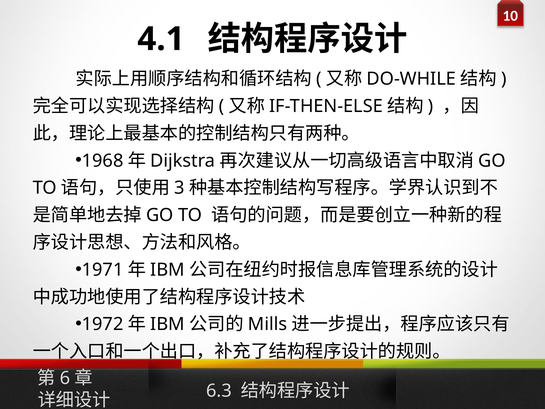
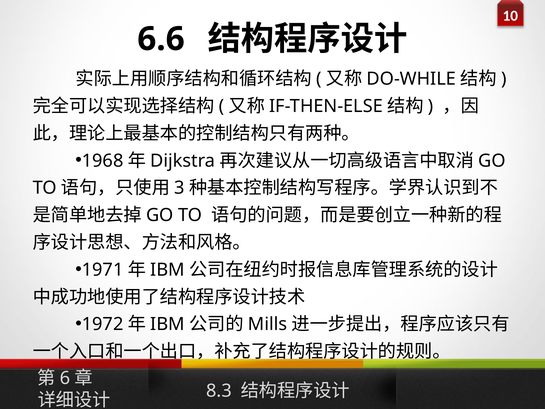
4.1: 4.1 -> 6.6 (161, 39)
6.3: 6.3 -> 8.3 (219, 390)
